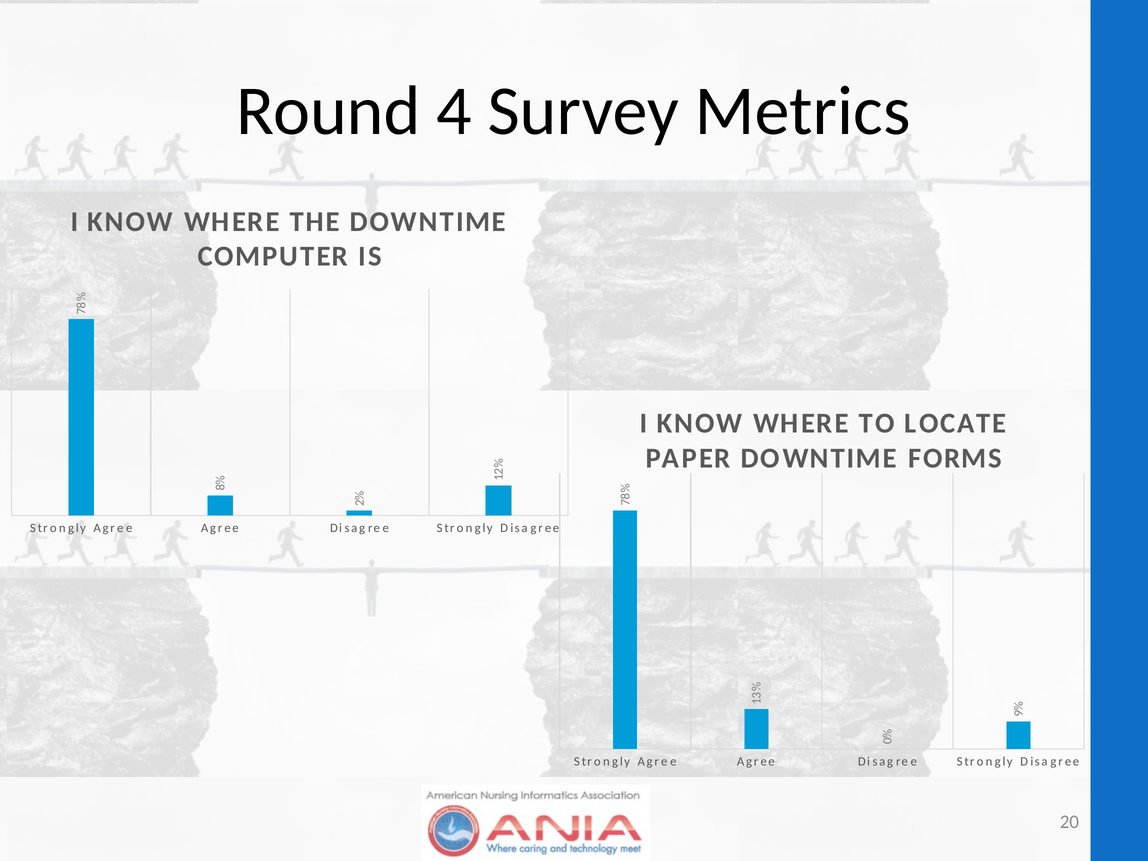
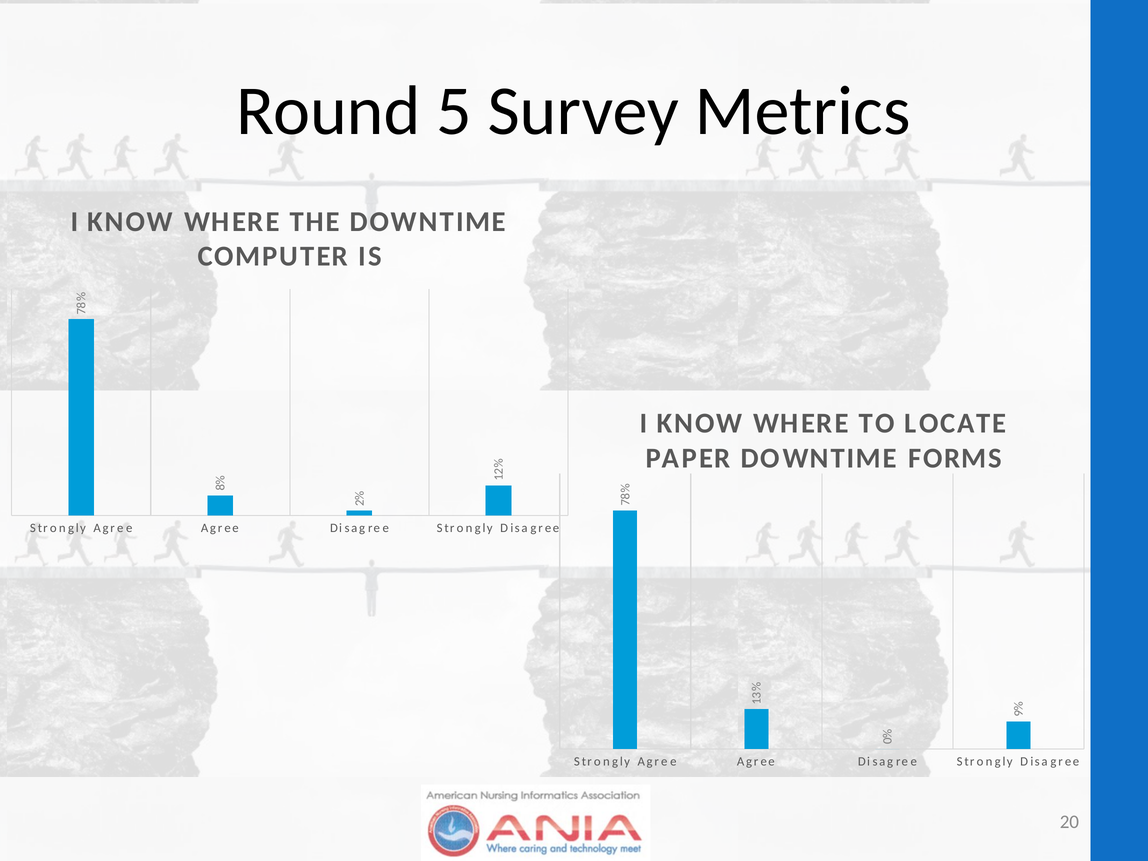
4: 4 -> 5 (454, 111)
